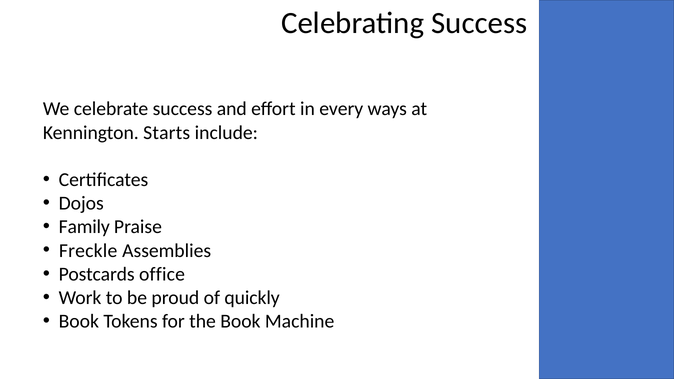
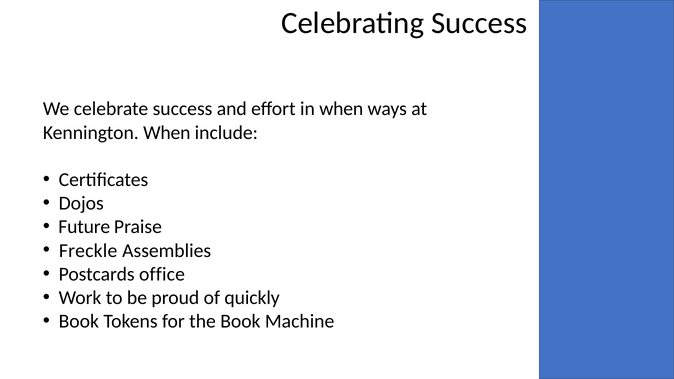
in every: every -> when (341, 109)
Kennington Starts: Starts -> When (167, 133)
Family: Family -> Future (84, 227)
